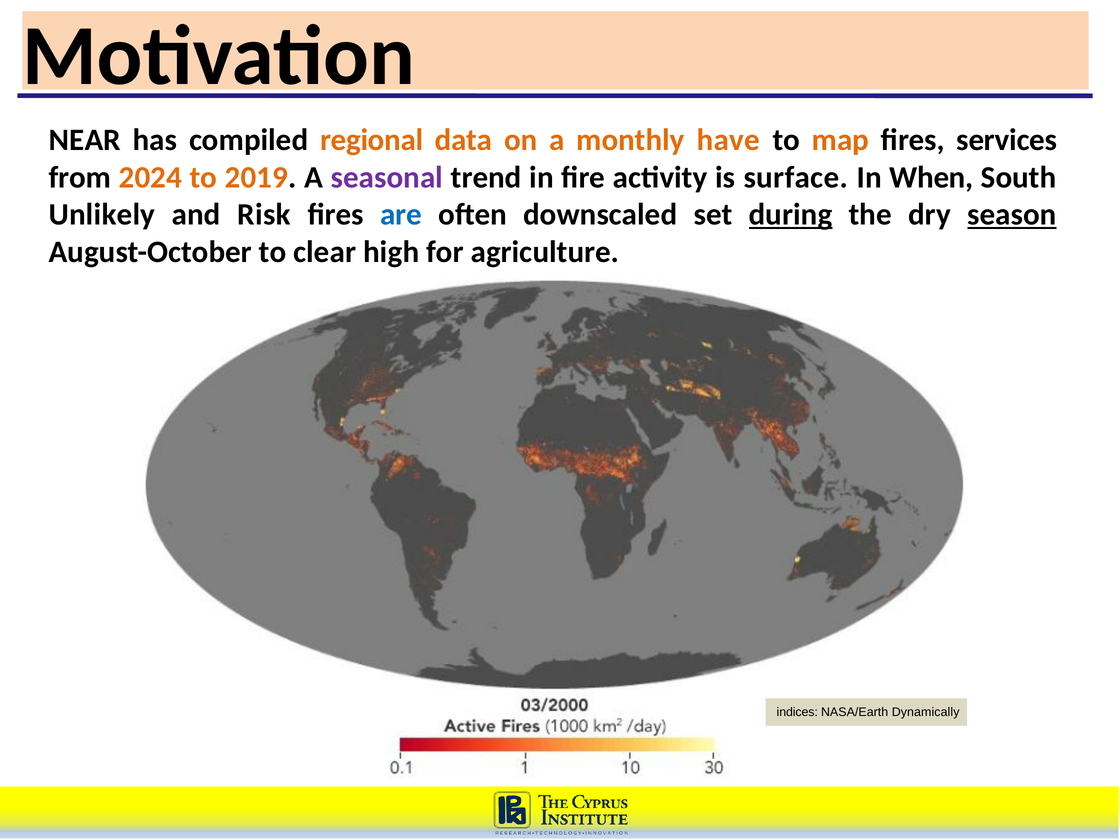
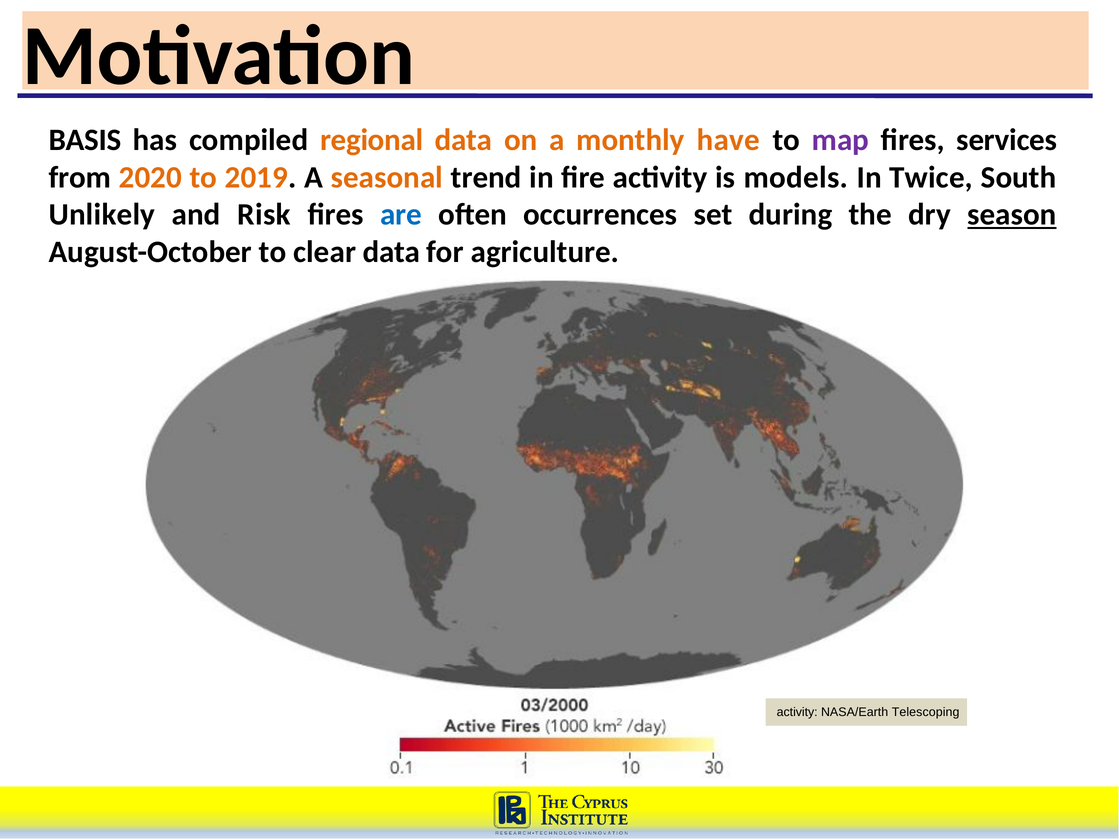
NEAR: NEAR -> BASIS (85, 140)
map colour: orange -> purple (840, 140)
2024: 2024 -> 2020 (150, 177)
seasonal colour: purple -> orange (387, 177)
surface: surface -> models (796, 177)
When: When -> Twice (931, 177)
downscaled: downscaled -> occurrences (600, 215)
during underline: present -> none (791, 215)
clear high: high -> data (391, 252)
indices: indices -> activity (797, 712)
Dynamically: Dynamically -> Telescoping (926, 712)
